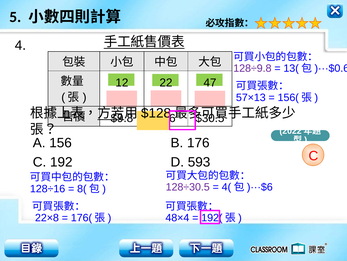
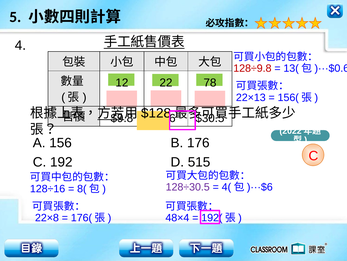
128÷9.8 colour: purple -> red (252, 68)
47: 47 -> 78 (210, 83)
57×13: 57×13 -> 22×13 (251, 97)
593: 593 -> 515 (199, 162)
